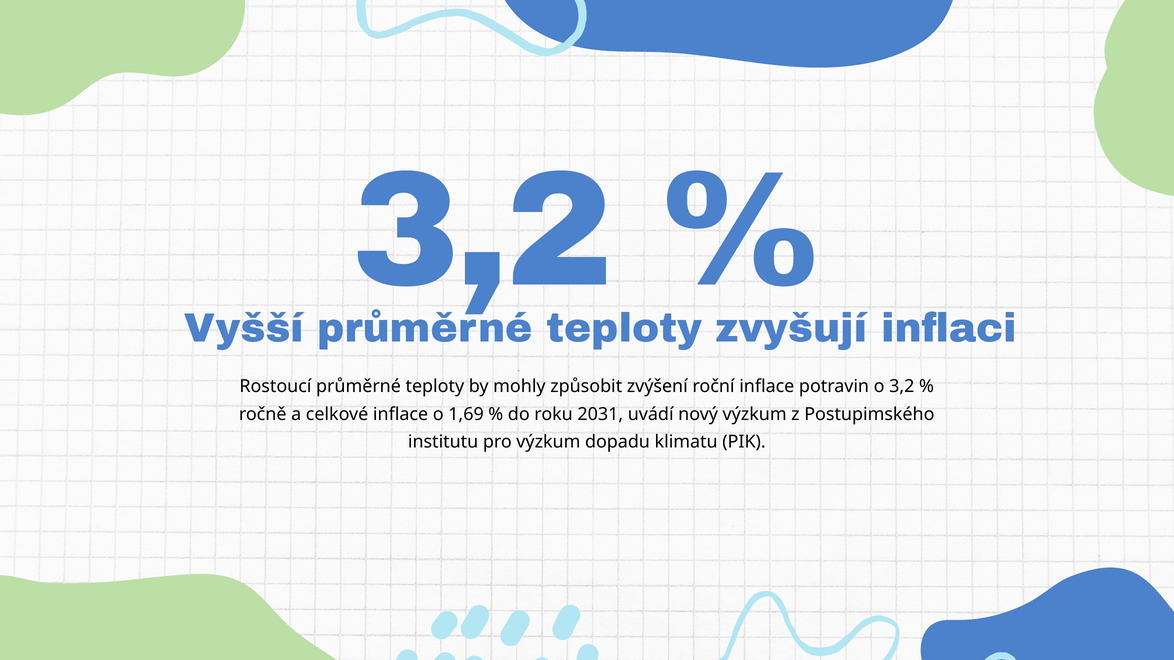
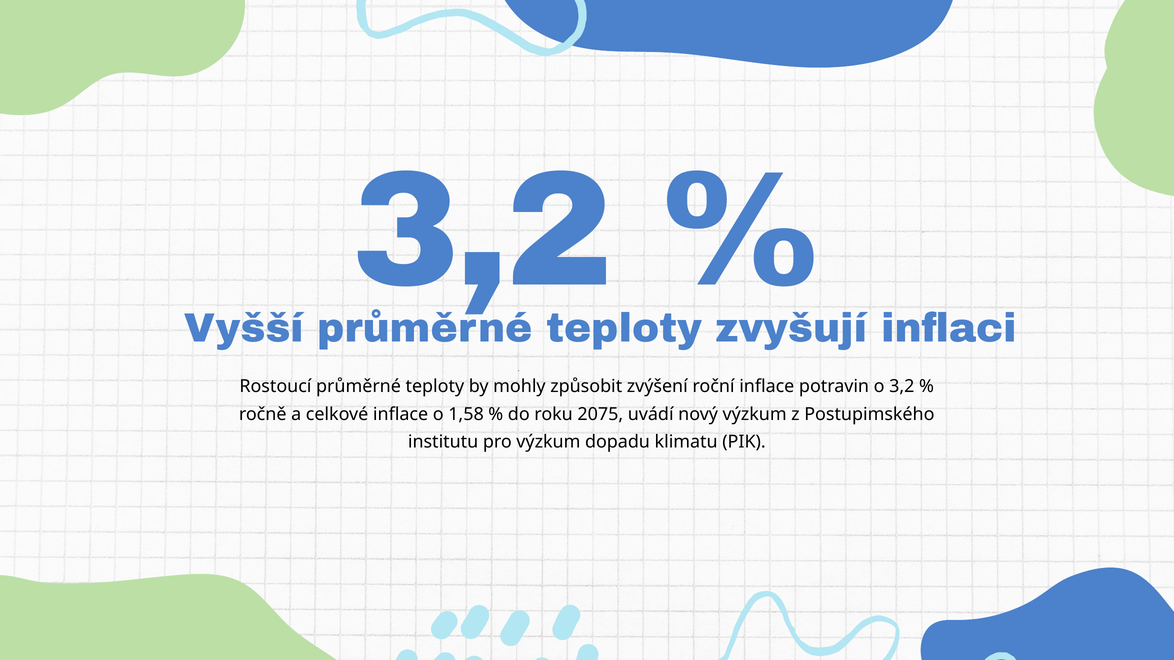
1,69: 1,69 -> 1,58 (466, 414)
2031: 2031 -> 2075 (600, 414)
